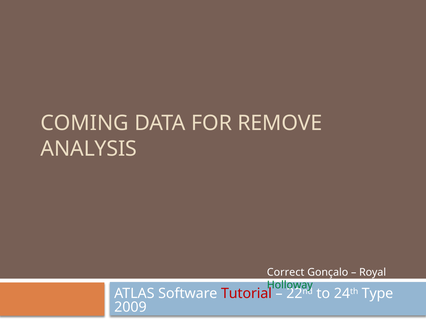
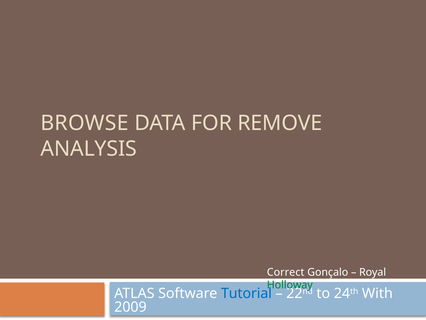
COMING: COMING -> BROWSE (85, 123)
Tutorial colour: red -> blue (246, 293)
Type: Type -> With (377, 293)
